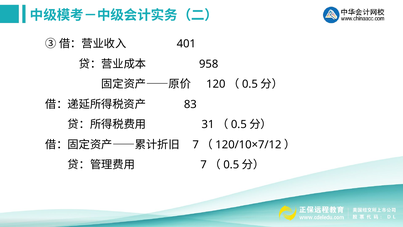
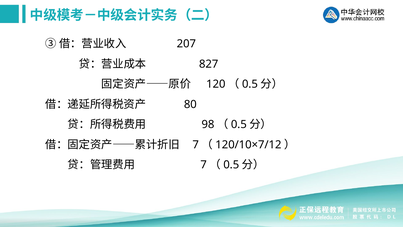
401: 401 -> 207 (186, 44)
958: 958 -> 827 (209, 64)
83: 83 -> 80 (190, 104)
31: 31 -> 98 (208, 124)
